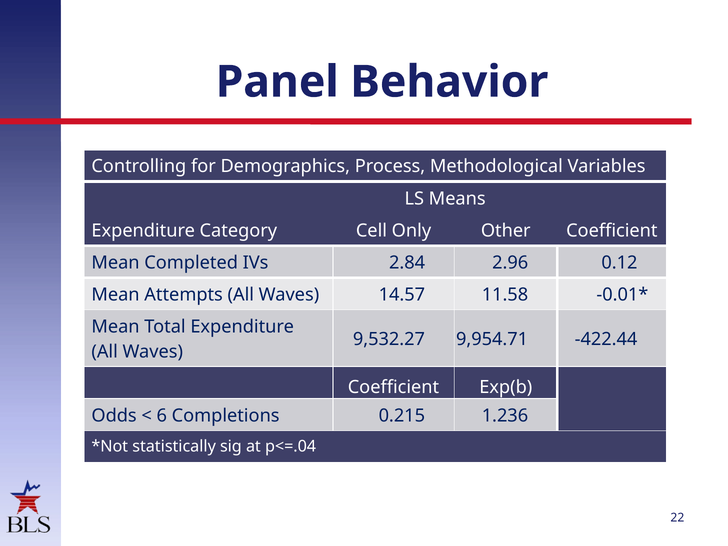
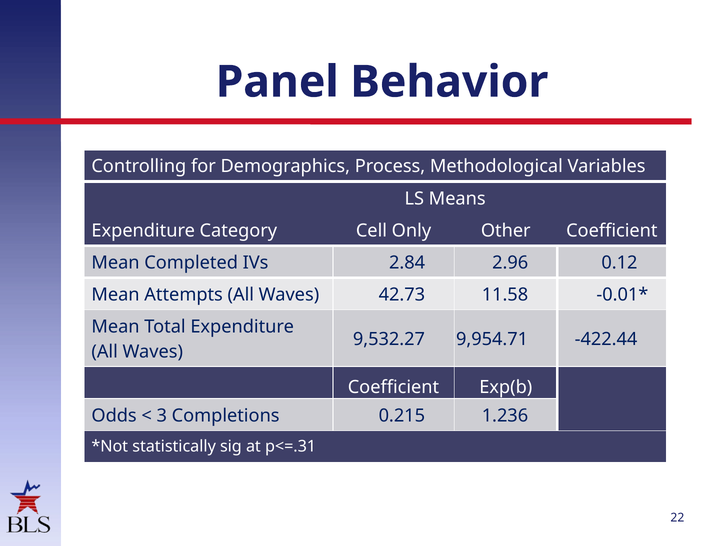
14.57: 14.57 -> 42.73 (402, 295)
6: 6 -> 3 (162, 416)
p<=.04: p<=.04 -> p<=.31 (291, 446)
